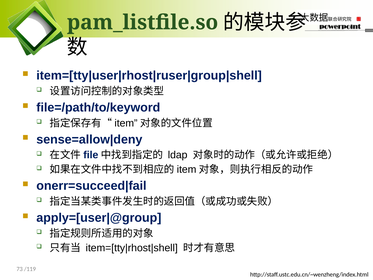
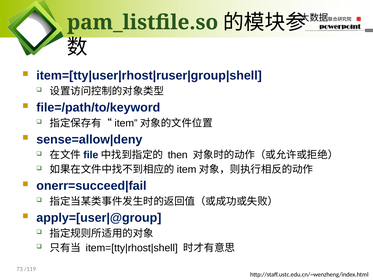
ldap: ldap -> then (178, 155)
